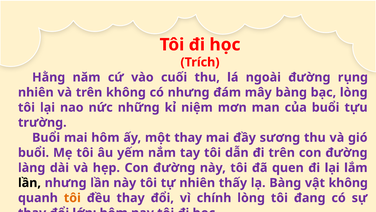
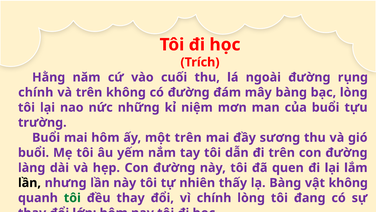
nhiên: nhiên -> chính (36, 92)
có nhưng: nhưng -> đường (189, 92)
một thay: thay -> trên (188, 137)
tôi colour: orange -> green (72, 197)
